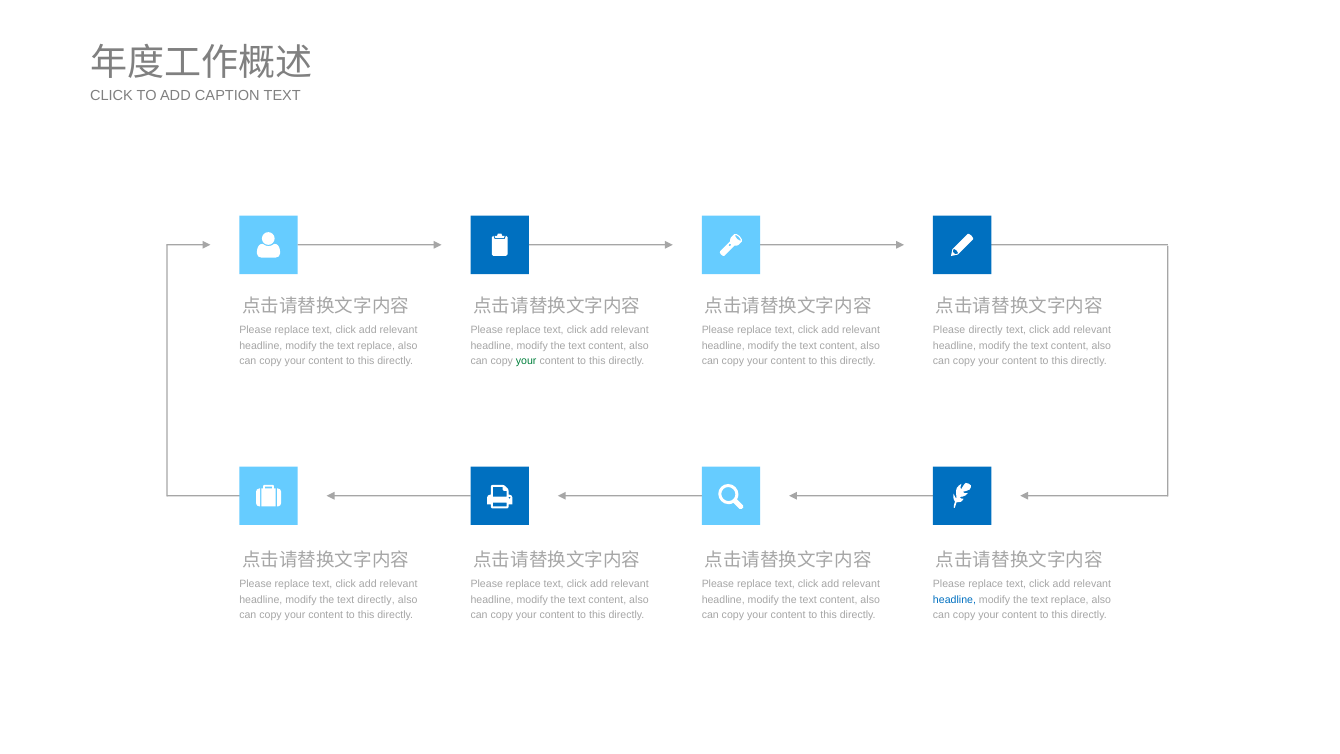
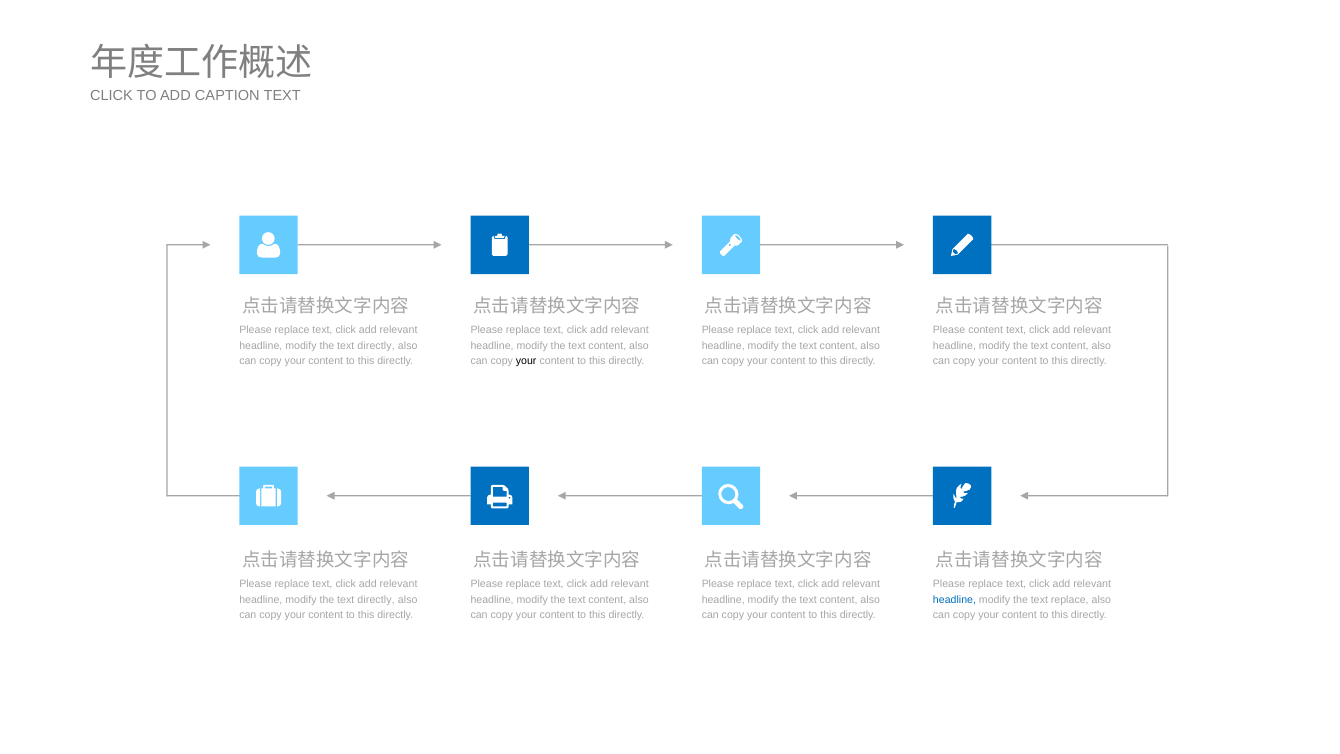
Please directly: directly -> content (986, 330)
replace: replace -> directly (376, 345)
your colour: green -> black (526, 361)
